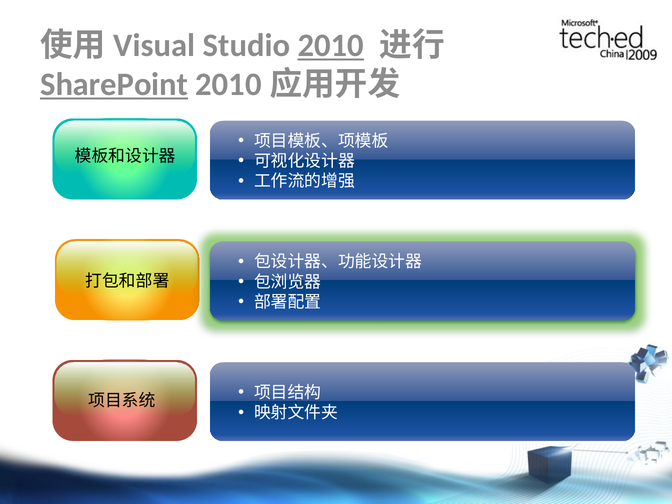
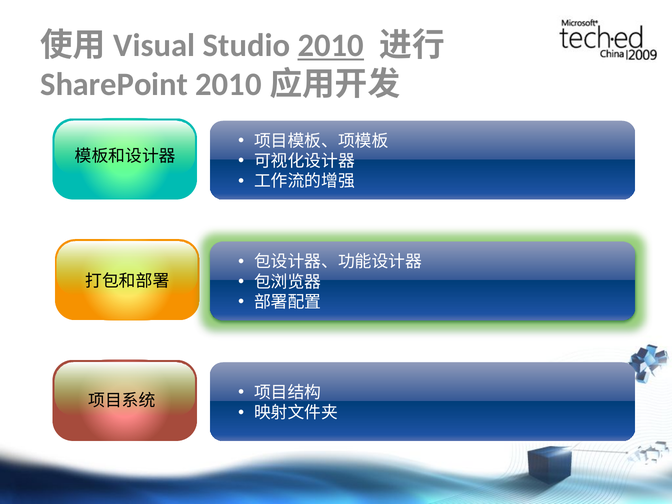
SharePoint underline: present -> none (114, 85)
